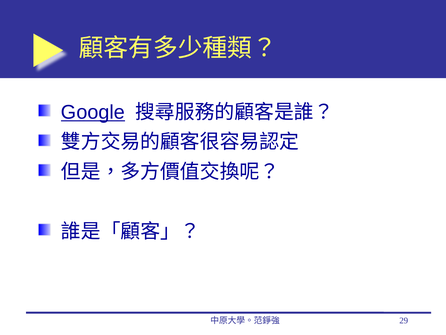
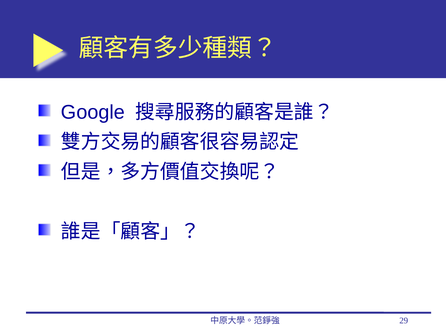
Google underline: present -> none (93, 112)
